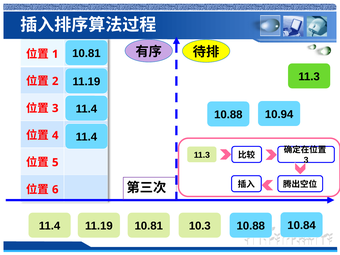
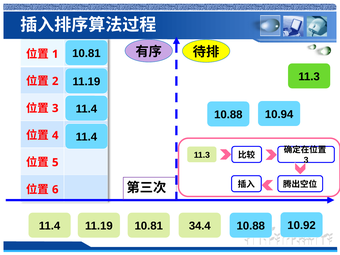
10.3: 10.3 -> 34.4 (200, 226)
10.84: 10.84 -> 10.92 (302, 226)
